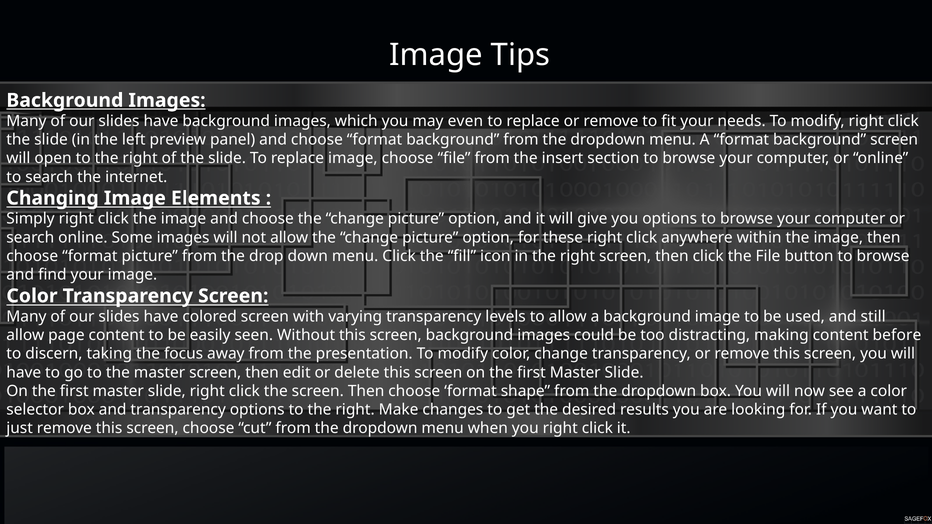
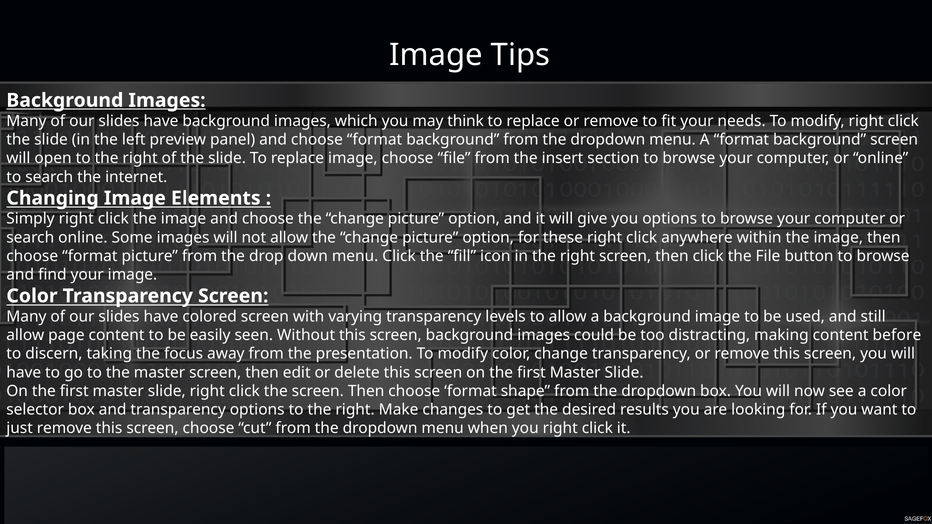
even: even -> think (466, 121)
